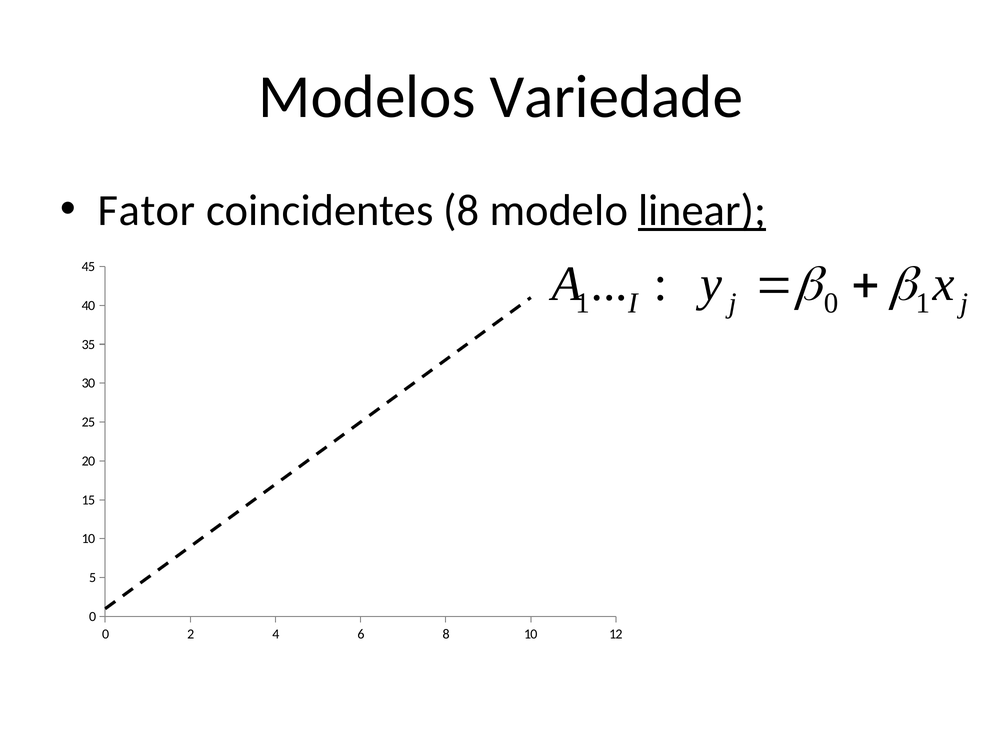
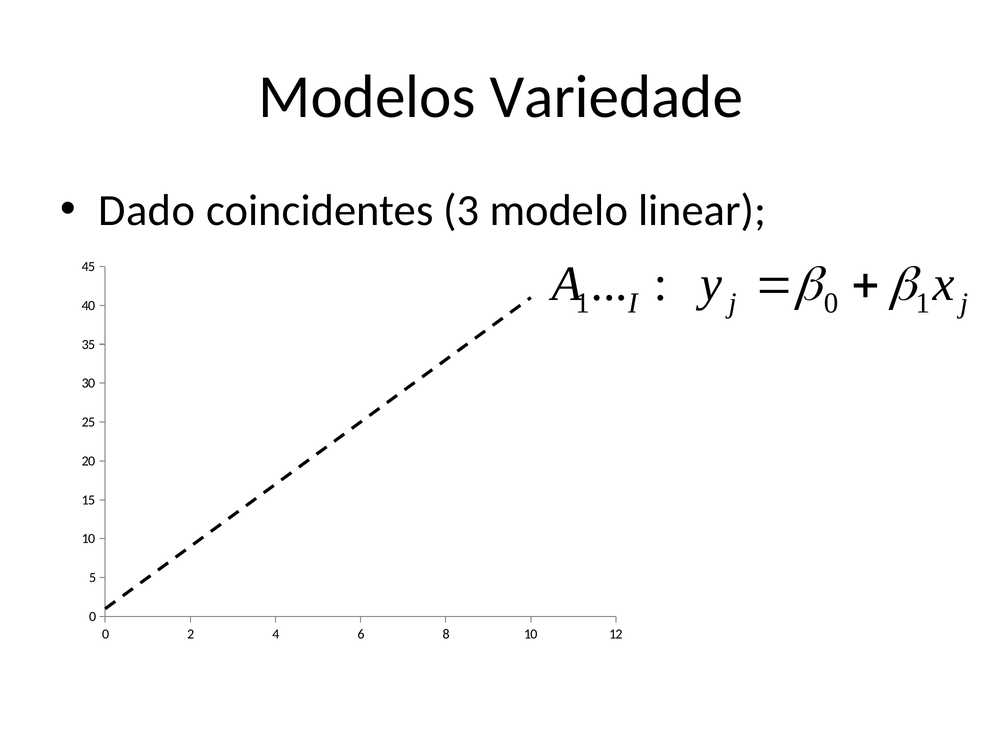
Fator: Fator -> Dado (147, 210)
coincidentes 8: 8 -> 3 (461, 210)
linear underline: present -> none (702, 210)
